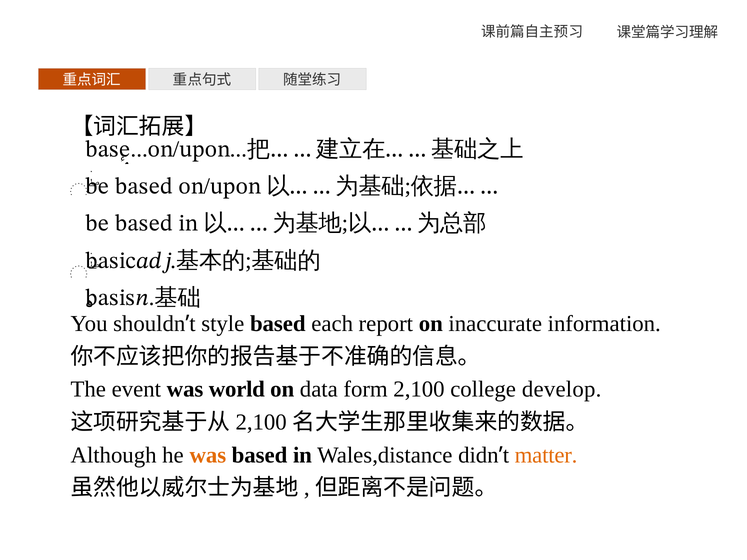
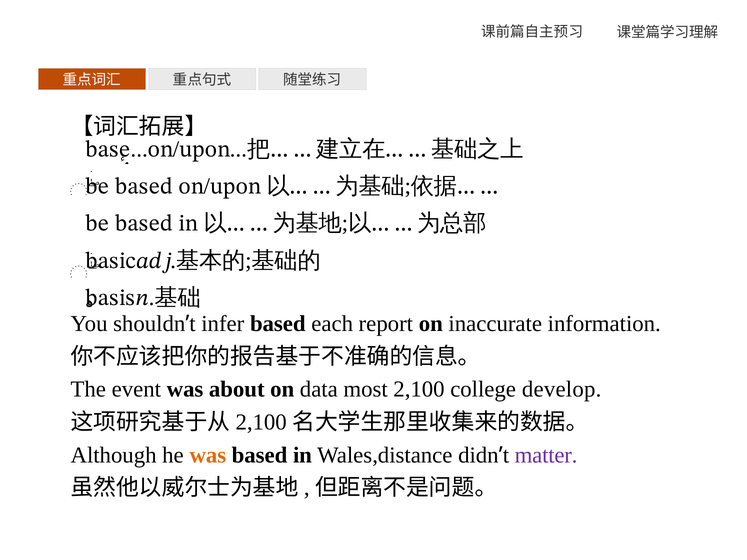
style: style -> infer (223, 324)
world: world -> about (237, 390)
form: form -> most (366, 390)
matter colour: orange -> purple (546, 455)
